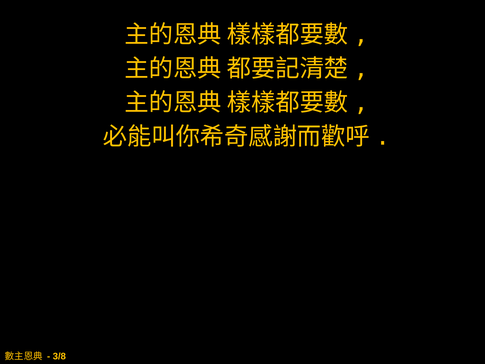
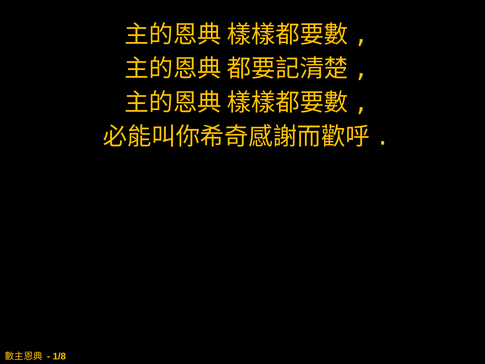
3/8: 3/8 -> 1/8 (59, 356)
